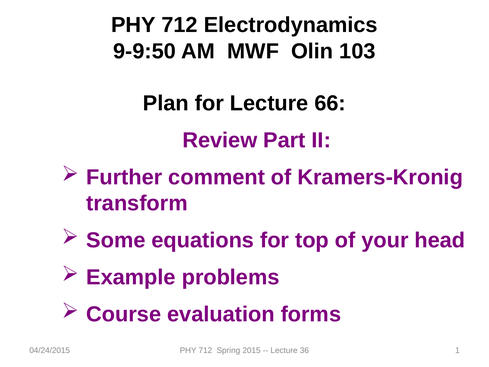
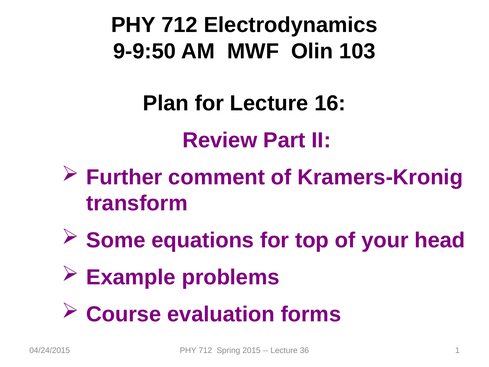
66: 66 -> 16 (330, 103)
